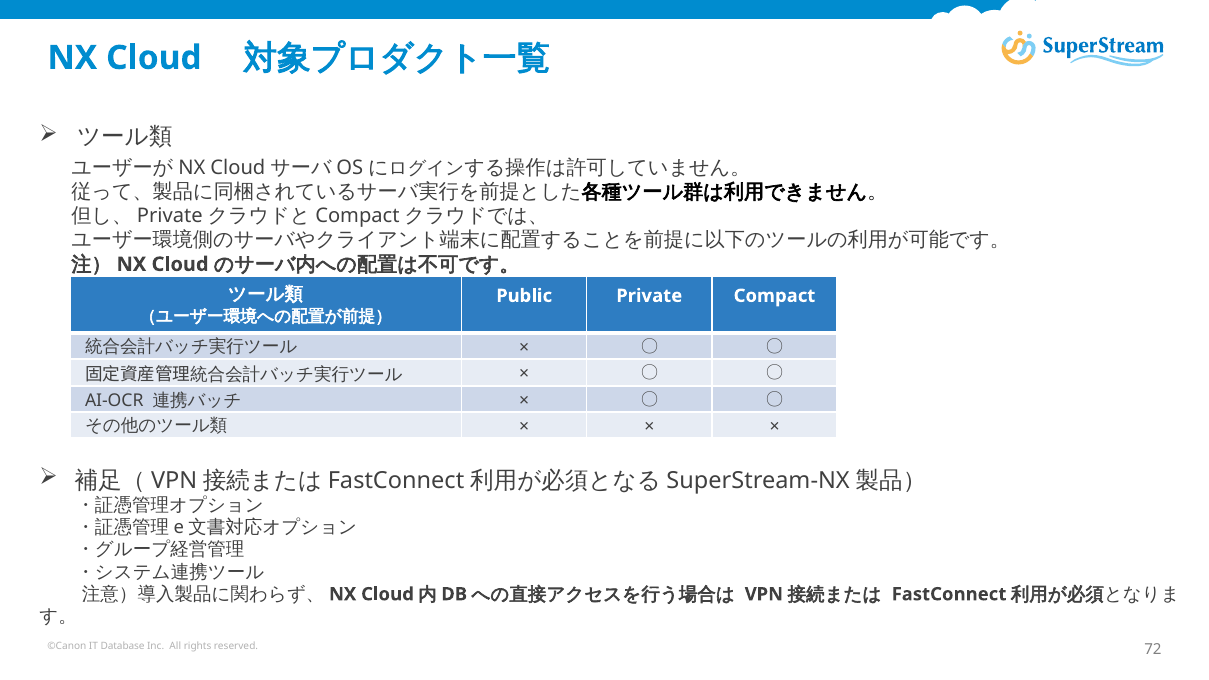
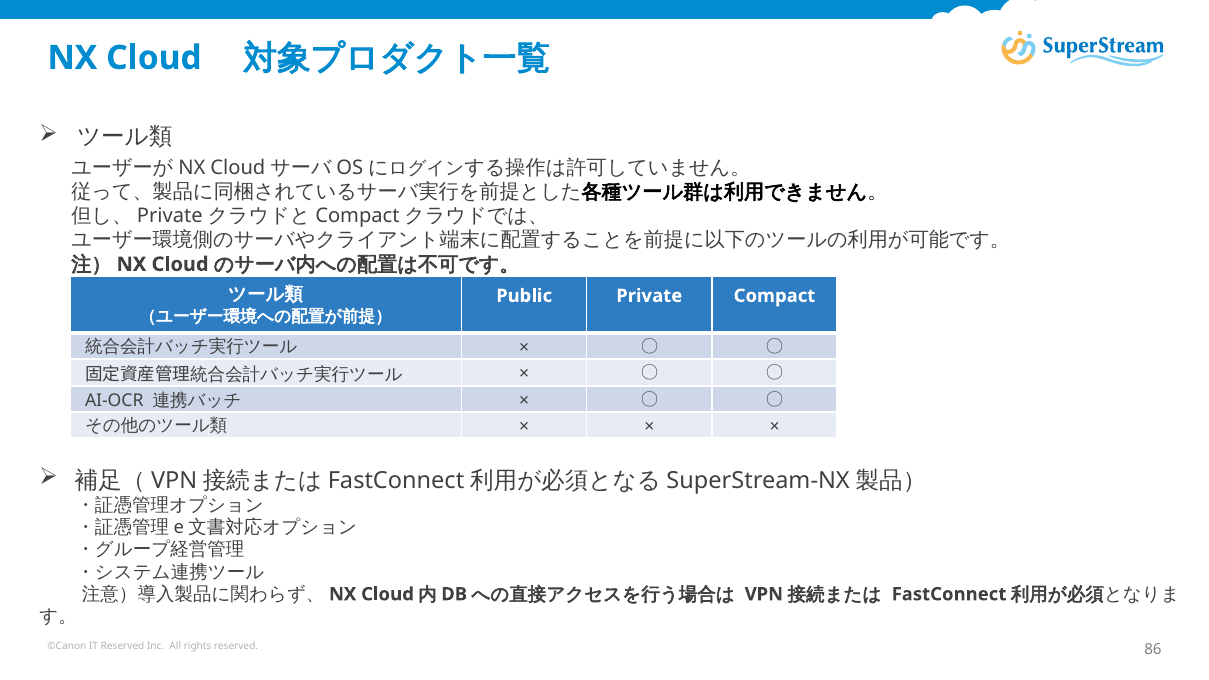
IT Database: Database -> Reserved (123, 646)
72: 72 -> 86 (1153, 650)
